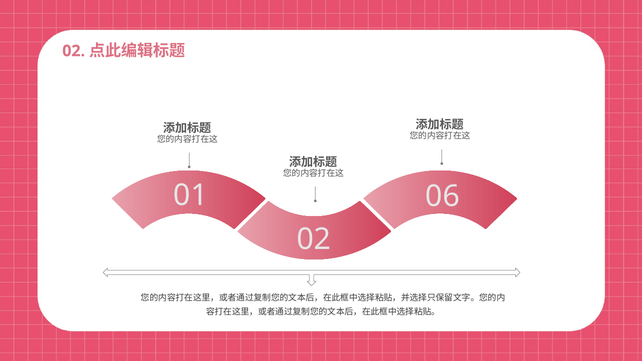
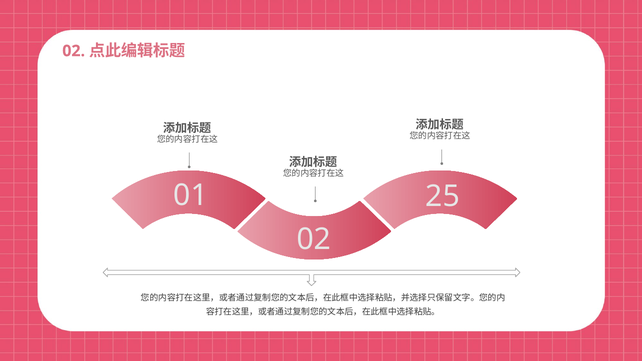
06: 06 -> 25 (443, 197)
